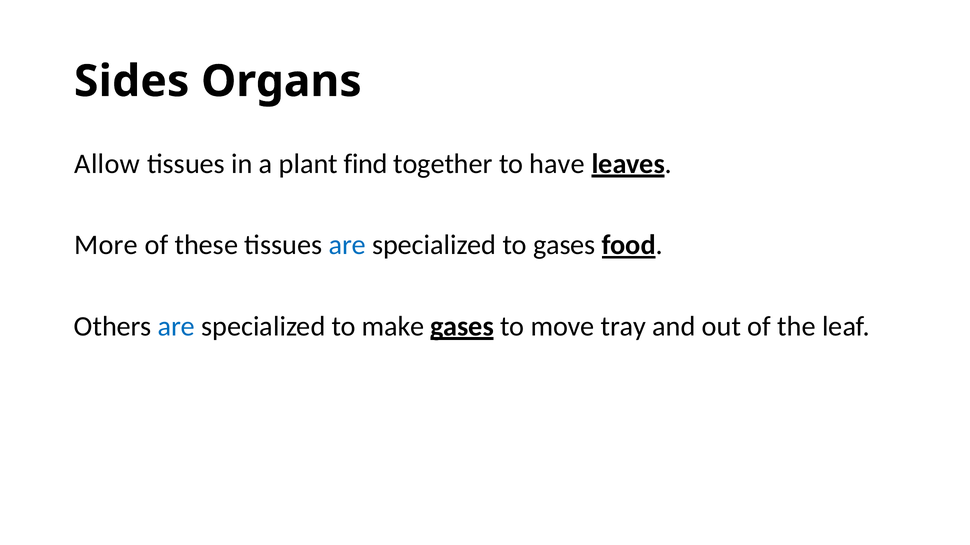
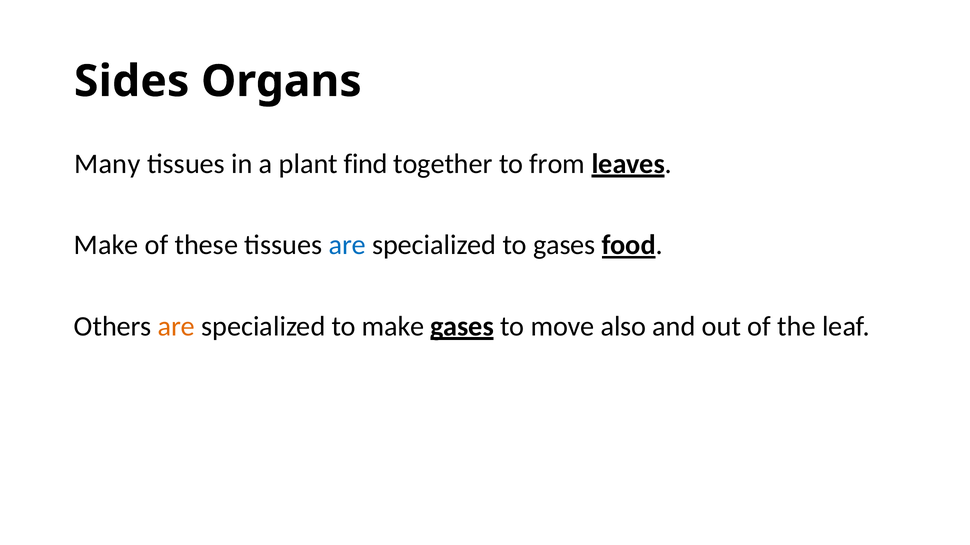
Allow: Allow -> Many (107, 164)
have: have -> from (557, 164)
More: More -> Make (106, 245)
are colour: blue -> orange (176, 327)
tray: tray -> also (624, 327)
